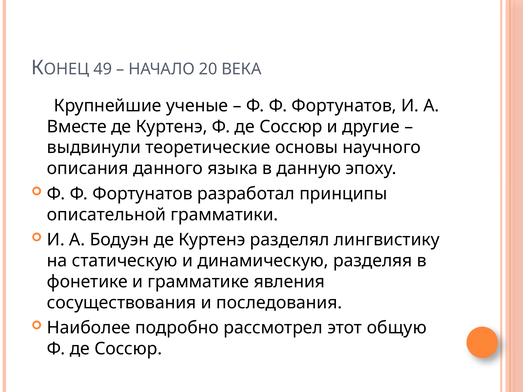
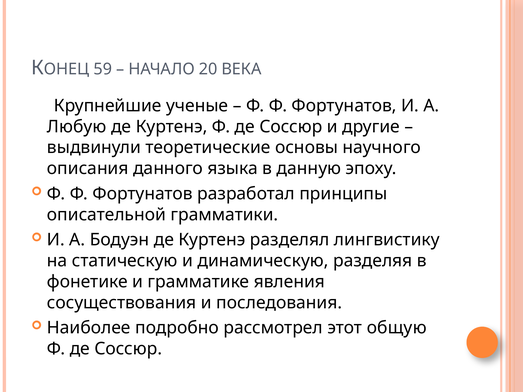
49: 49 -> 59 (103, 69)
Вместе: Вместе -> Любую (77, 127)
